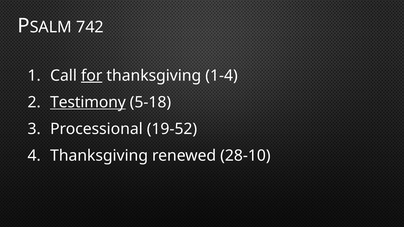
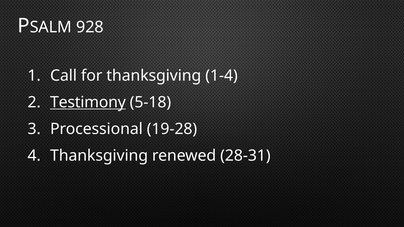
742: 742 -> 928 (90, 27)
for underline: present -> none (92, 76)
19-52: 19-52 -> 19-28 (172, 129)
28-10: 28-10 -> 28-31 (245, 156)
